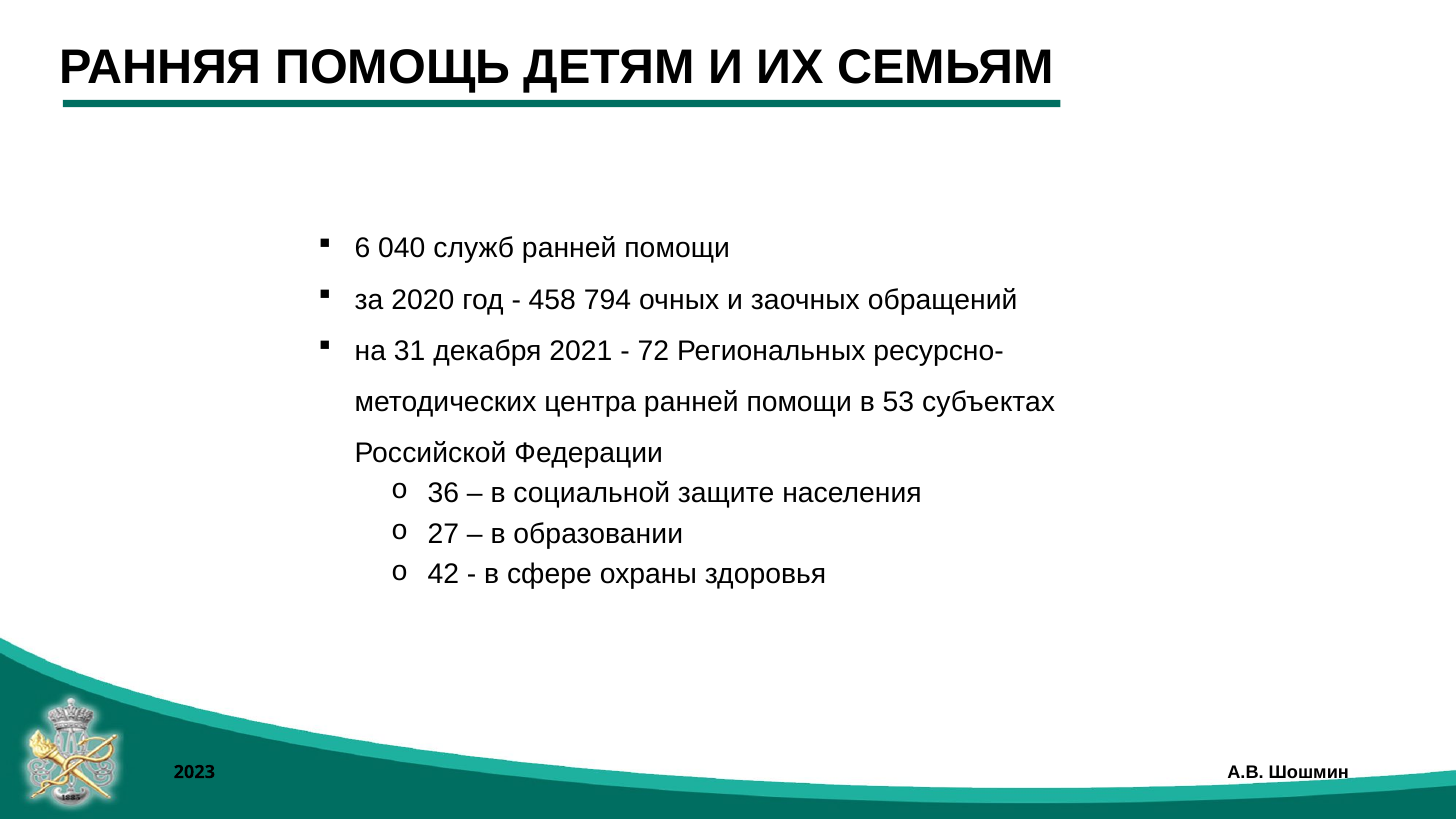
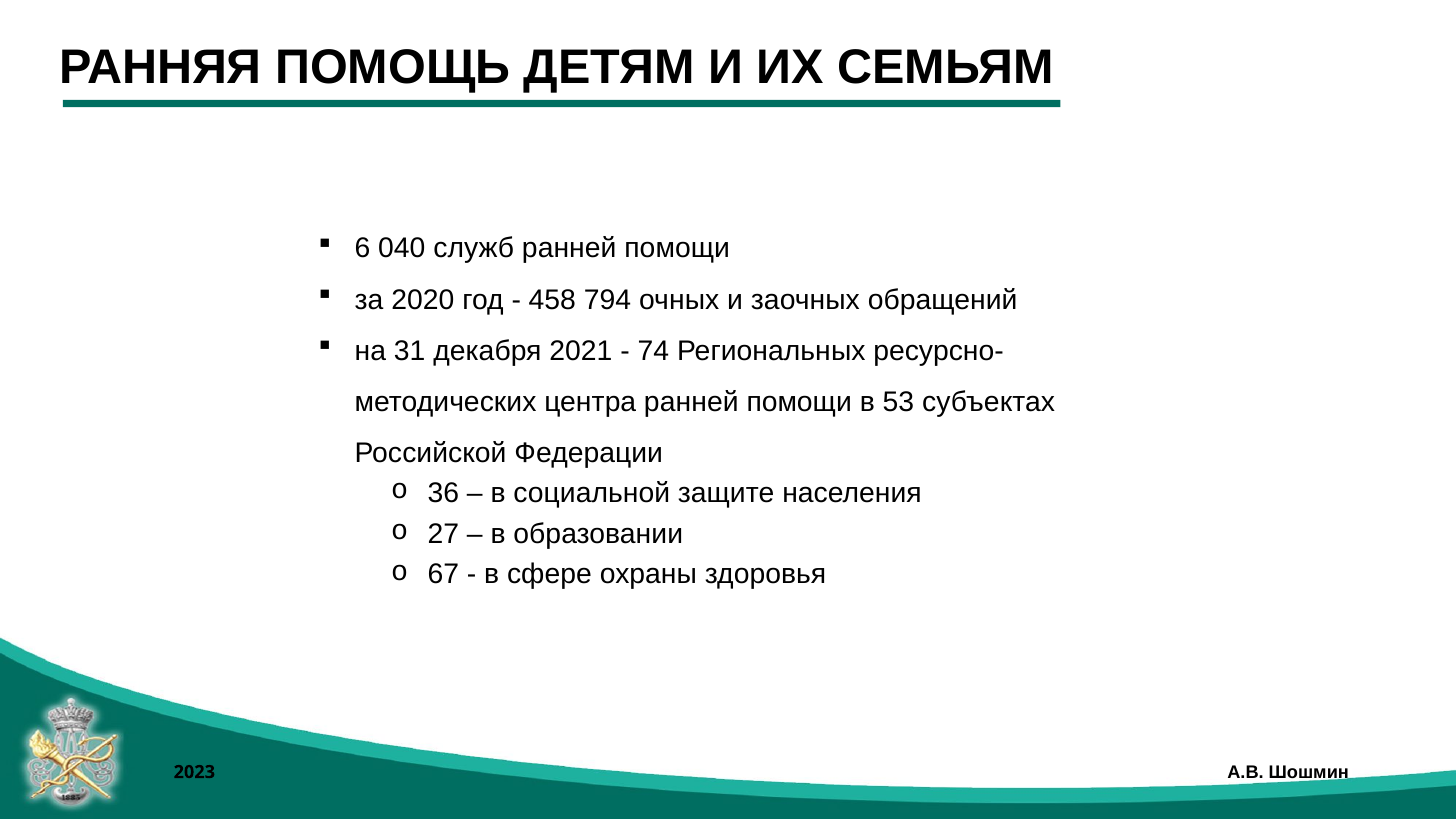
72: 72 -> 74 (653, 351)
42: 42 -> 67 (443, 574)
